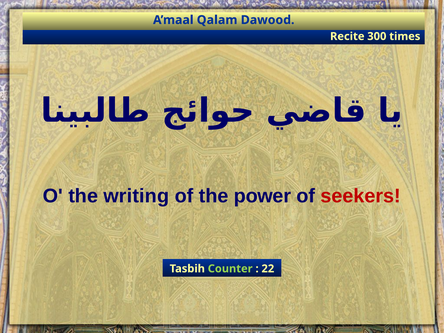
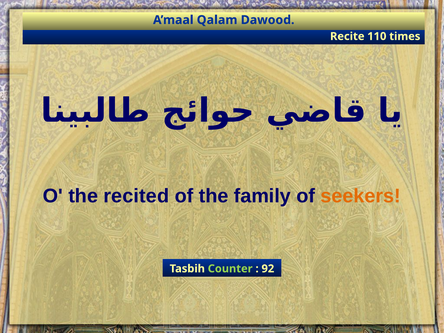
300: 300 -> 110 (377, 36)
writing: writing -> recited (136, 196)
power: power -> family (262, 196)
seekers colour: red -> orange (361, 196)
22: 22 -> 92 (268, 269)
